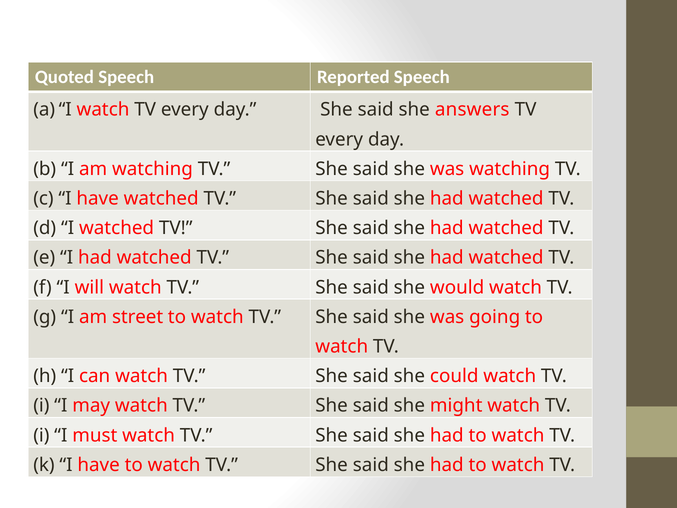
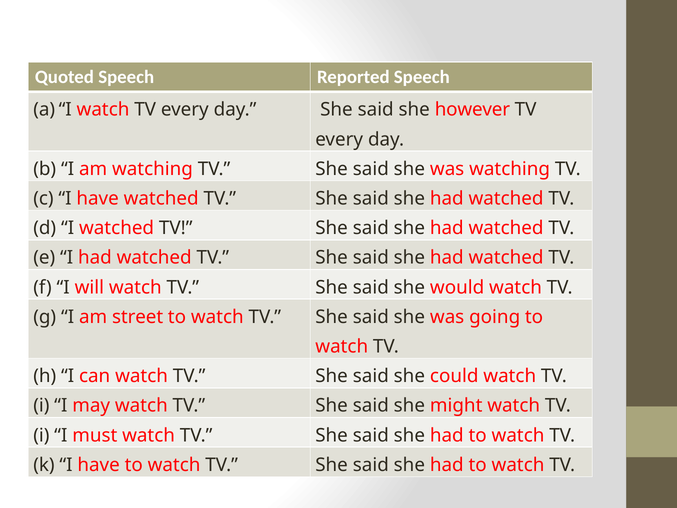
answers: answers -> however (472, 110)
